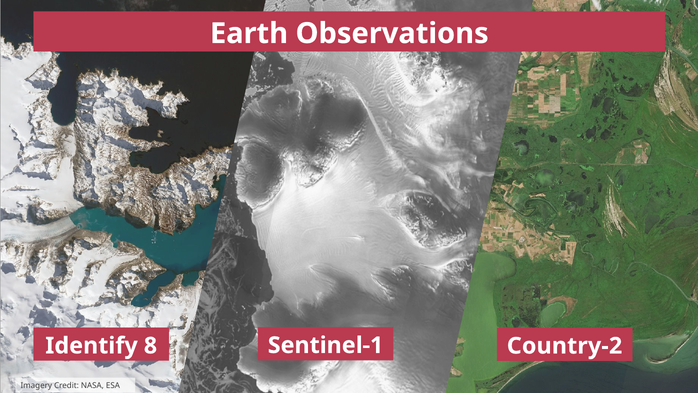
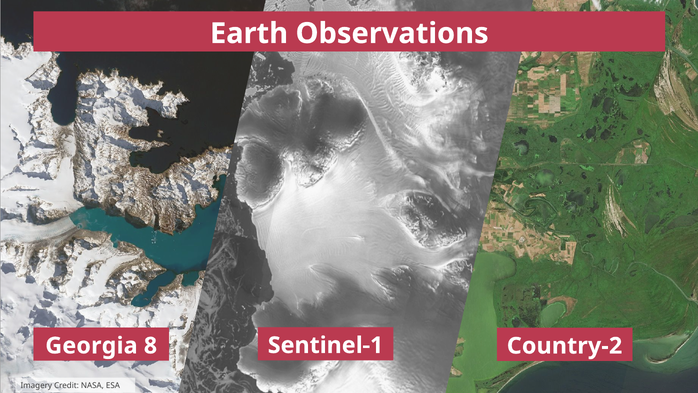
Identify: Identify -> Georgia (91, 345)
